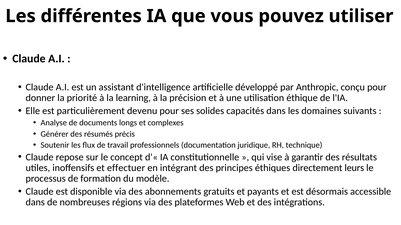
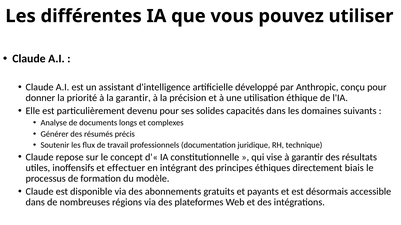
la learning: learning -> garantir (133, 98)
leurs: leurs -> biais (354, 168)
